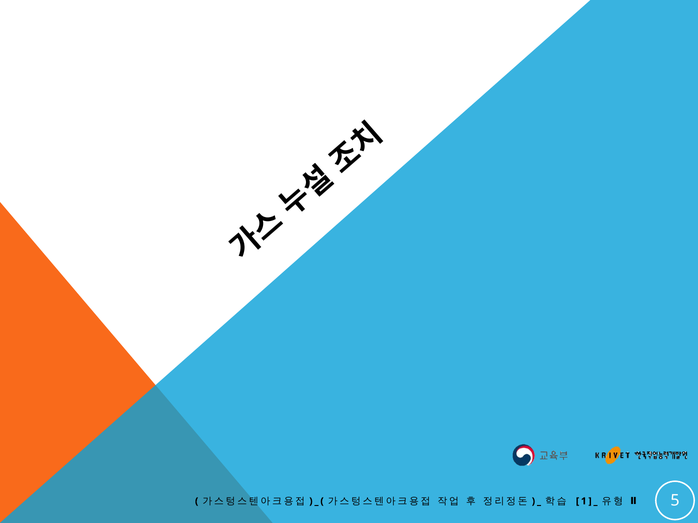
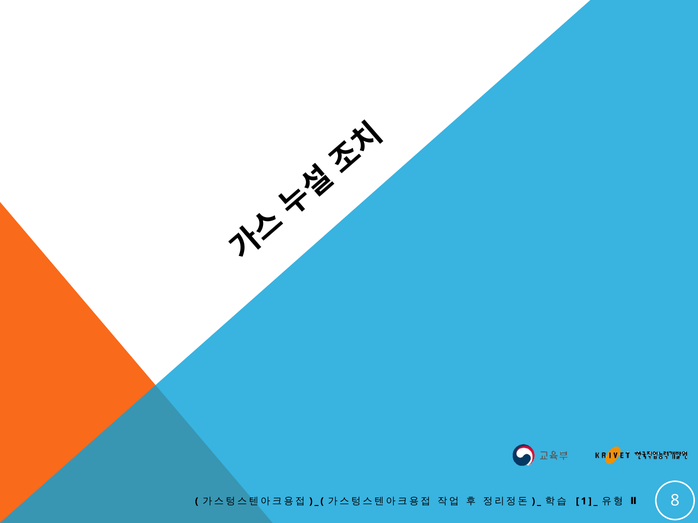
5: 5 -> 8 (675, 501)
